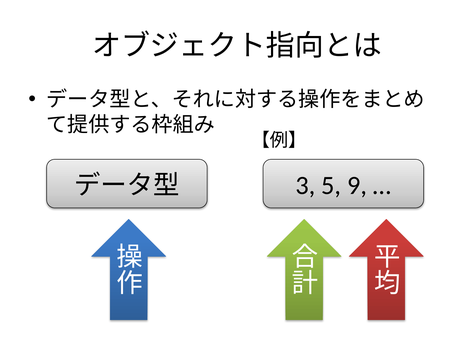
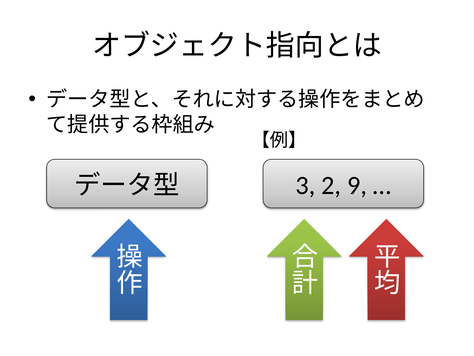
5: 5 -> 2 (331, 185)
